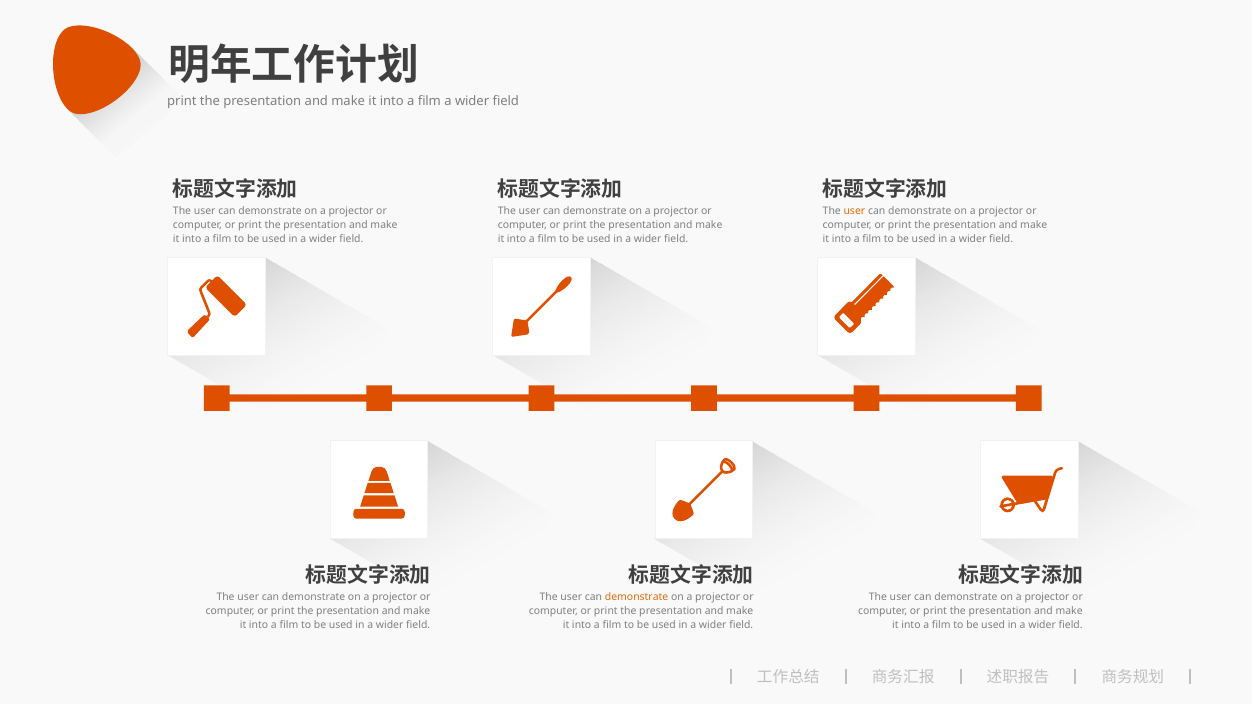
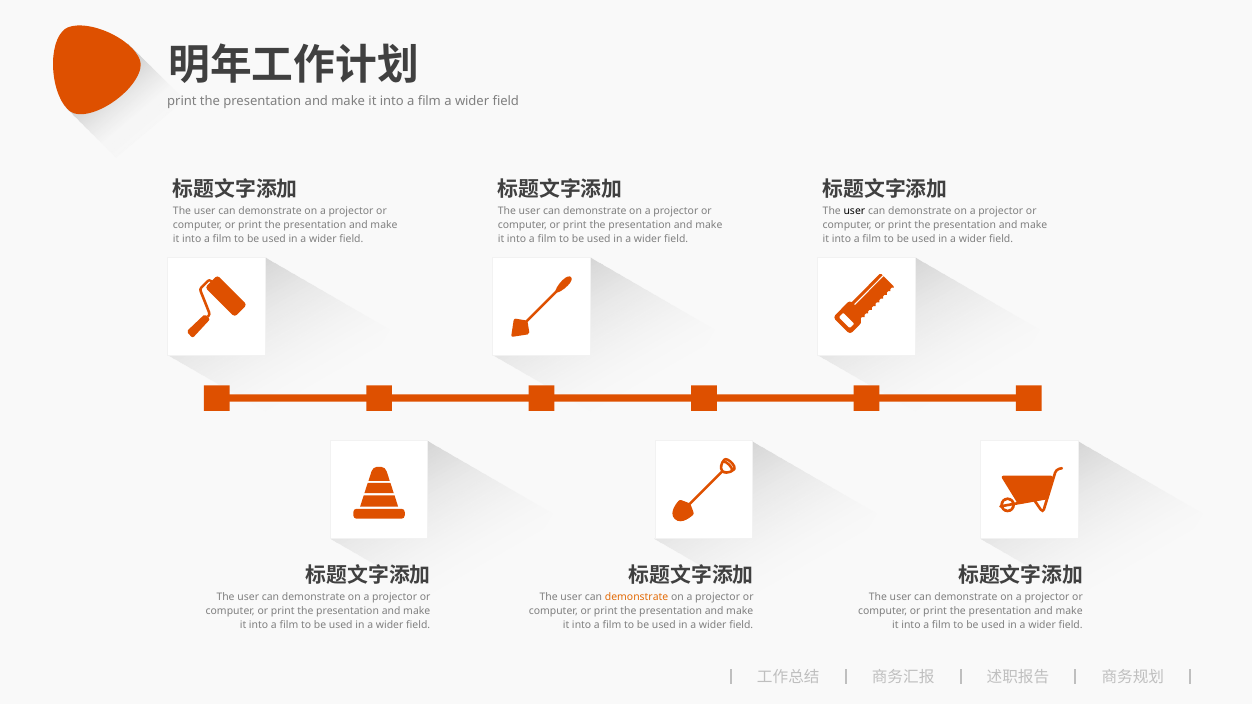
user colour: orange -> black (854, 211)
